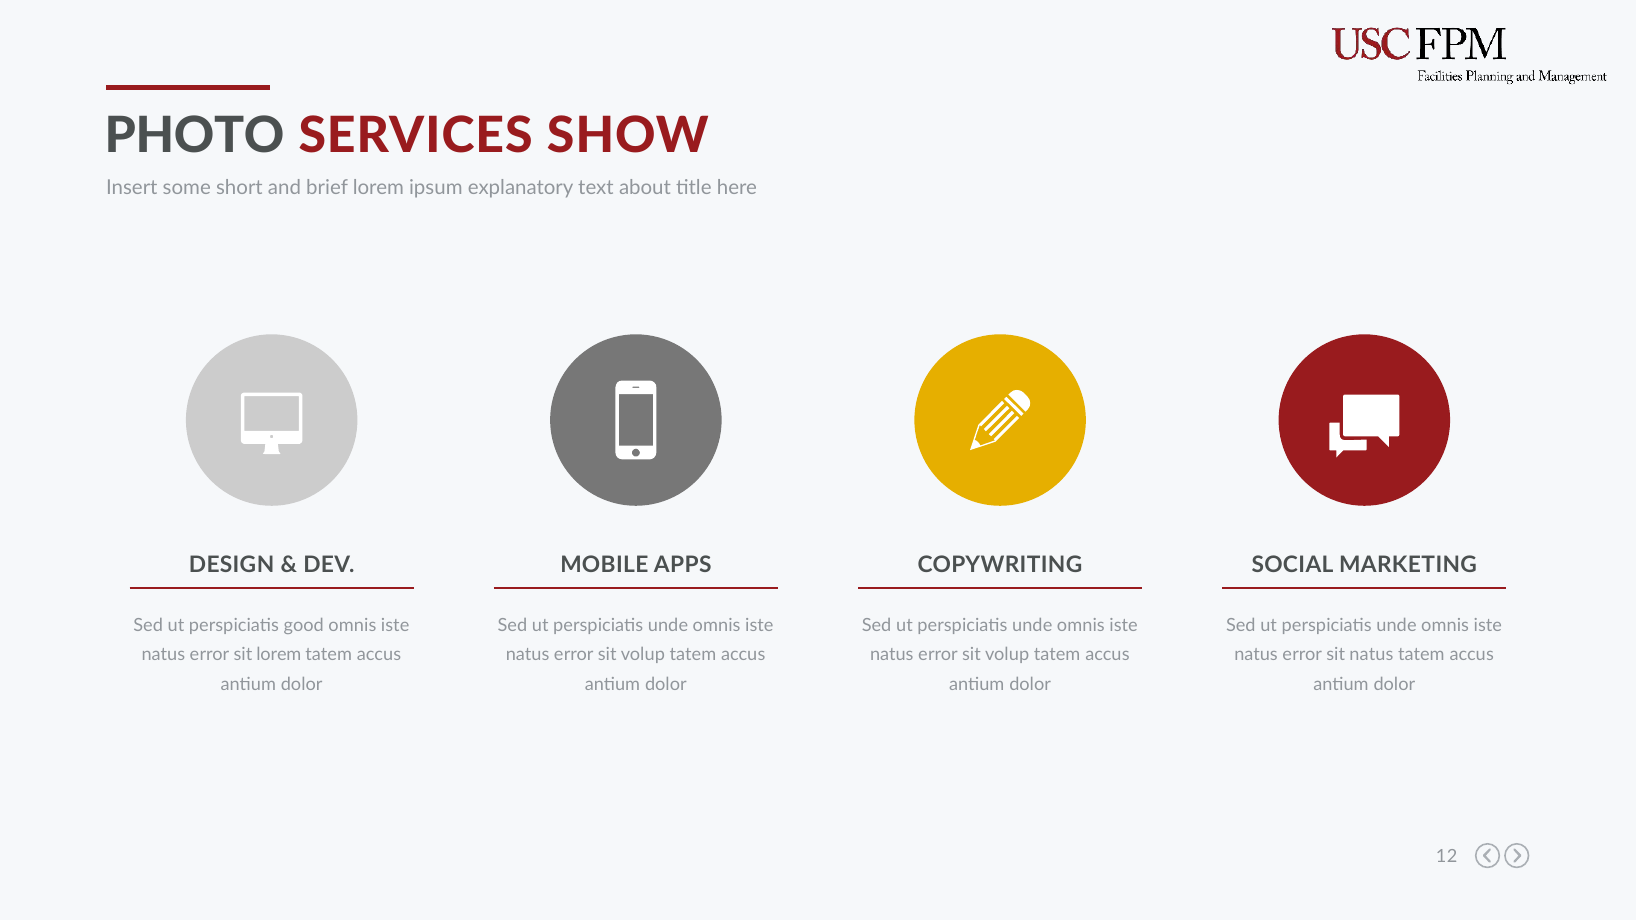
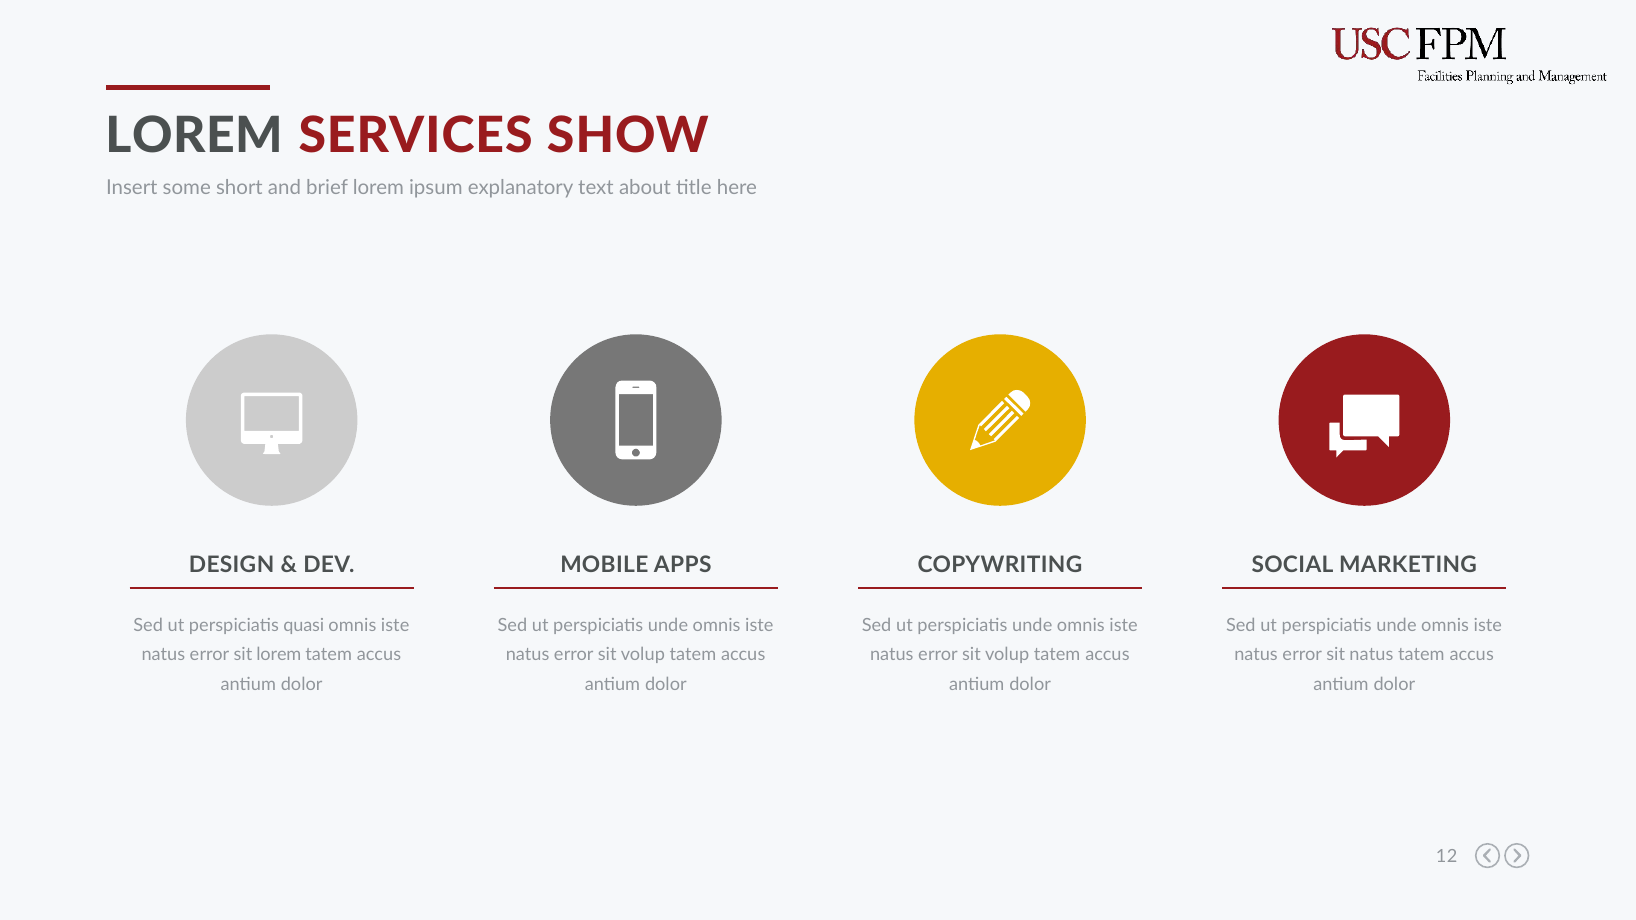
PHOTO: PHOTO -> LOREM (194, 137)
good: good -> quasi (304, 626)
